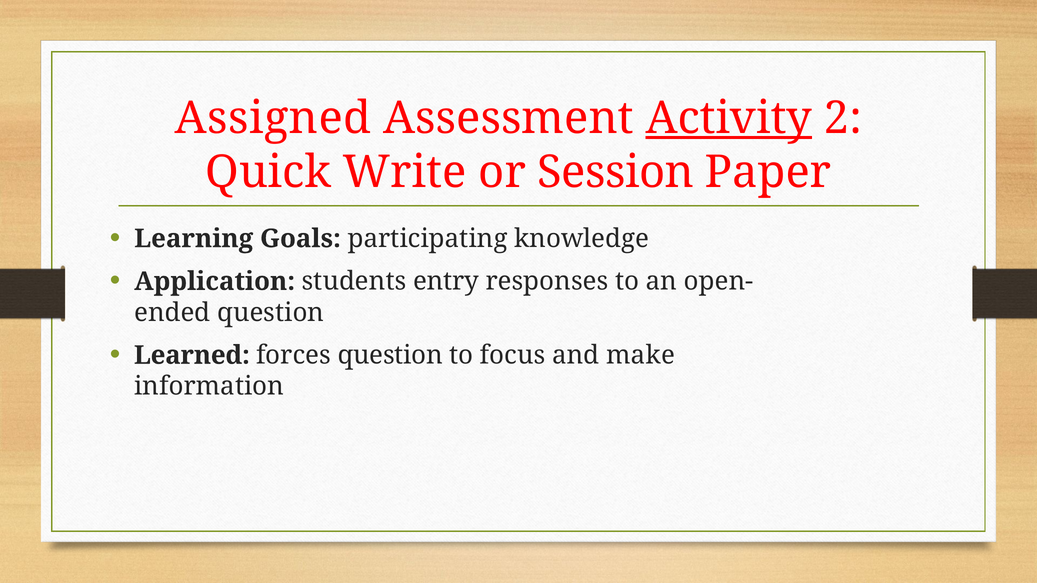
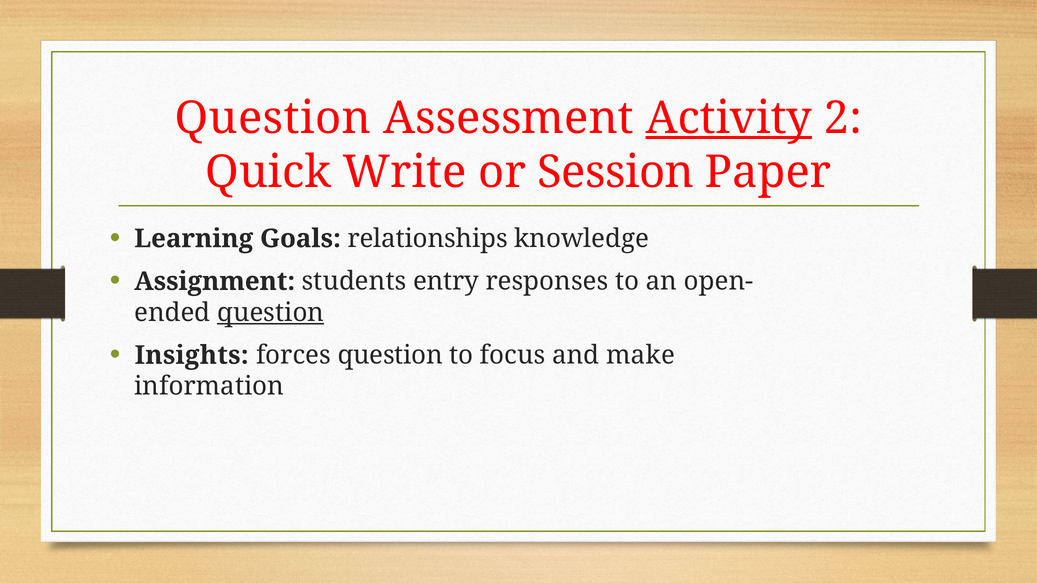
Assigned: Assigned -> Question (273, 118)
participating: participating -> relationships (428, 239)
Application: Application -> Assignment (215, 282)
question underline: none -> present (271, 313)
Learned: Learned -> Insights (192, 355)
